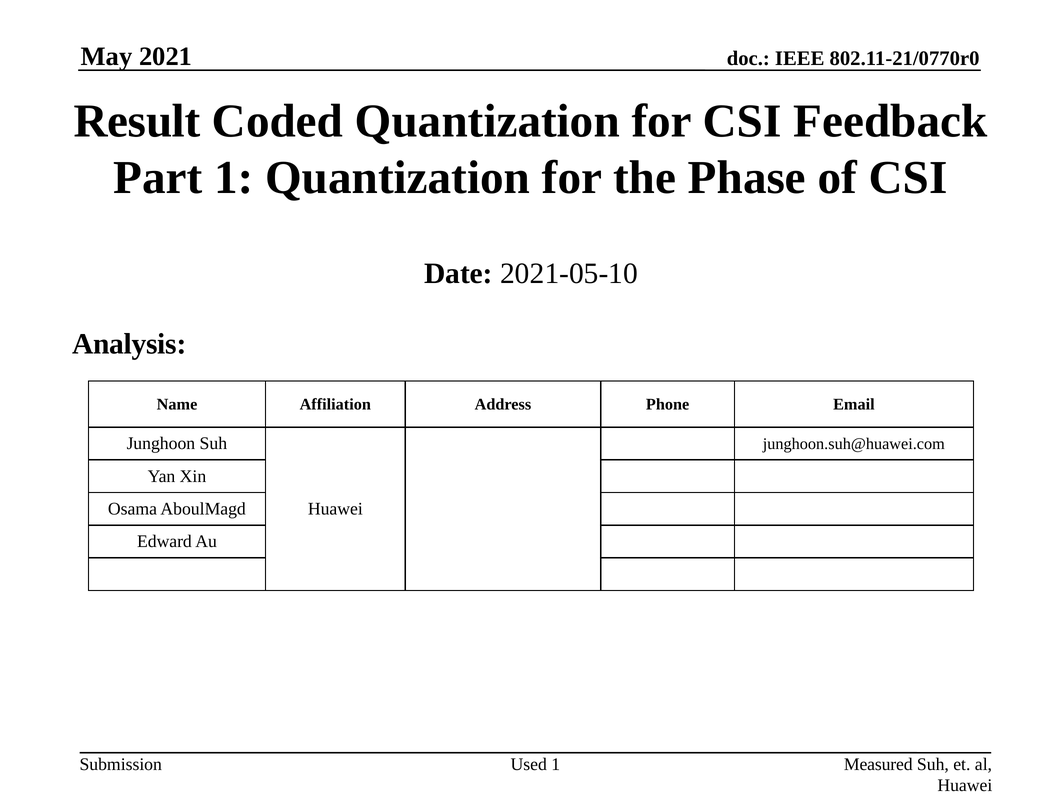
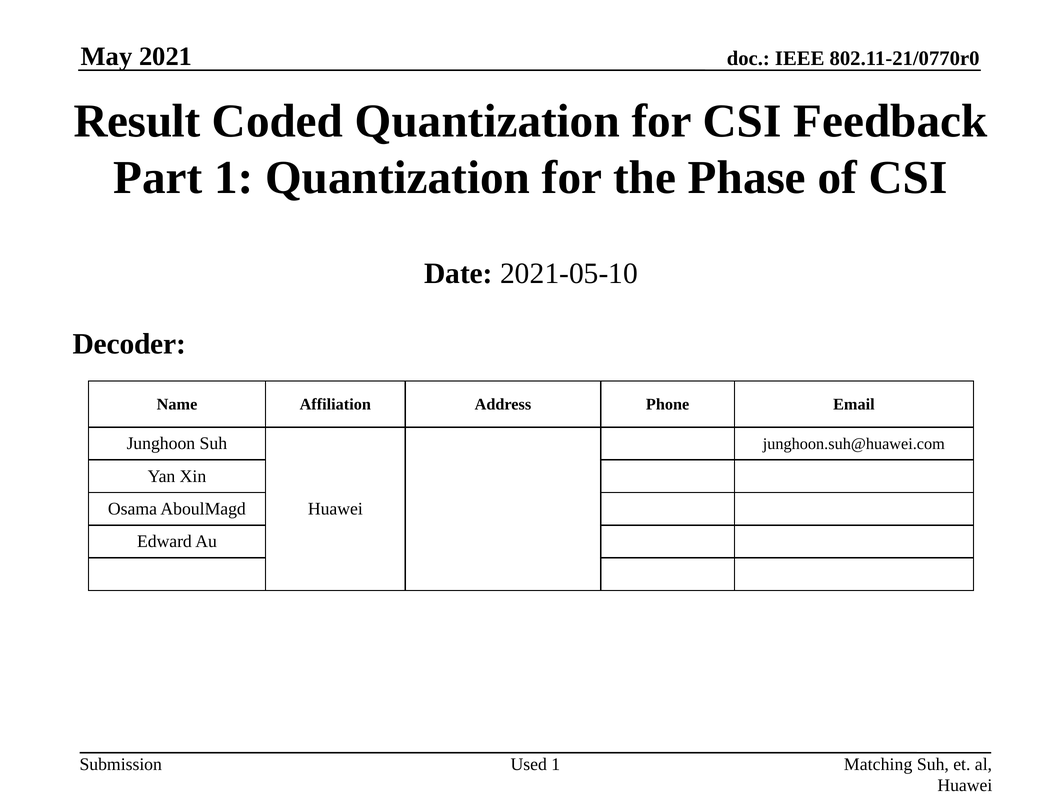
Analysis: Analysis -> Decoder (129, 344)
Measured: Measured -> Matching (878, 764)
